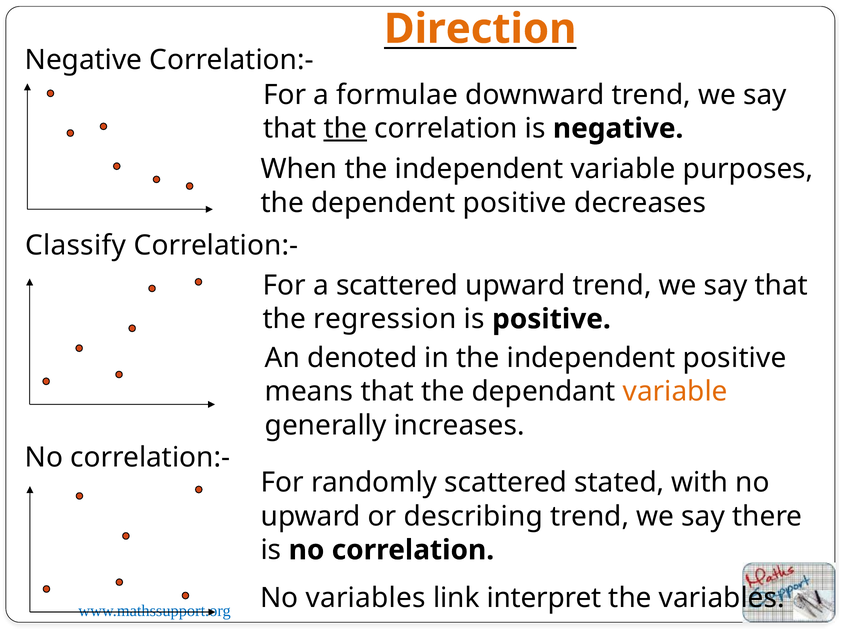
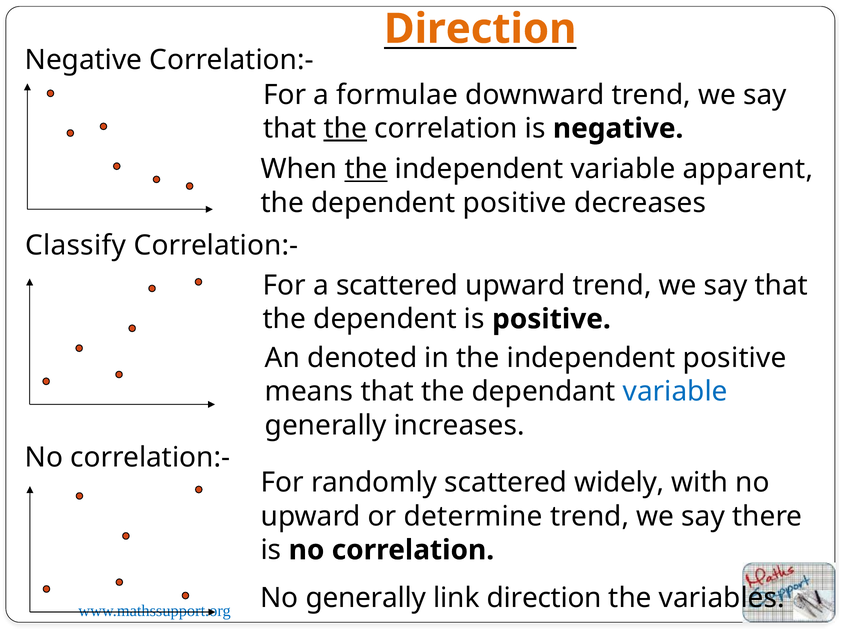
the underline: none -> present (366, 169)
purposes: purposes -> apparent (748, 169)
regression: regression -> dependent (385, 319)
variable colour: orange -> blue (675, 392)
stated: stated -> widely (619, 483)
describing: describing -> determine (473, 516)
No variables: variables -> generally (366, 598)
link interpret: interpret -> direction (544, 598)
